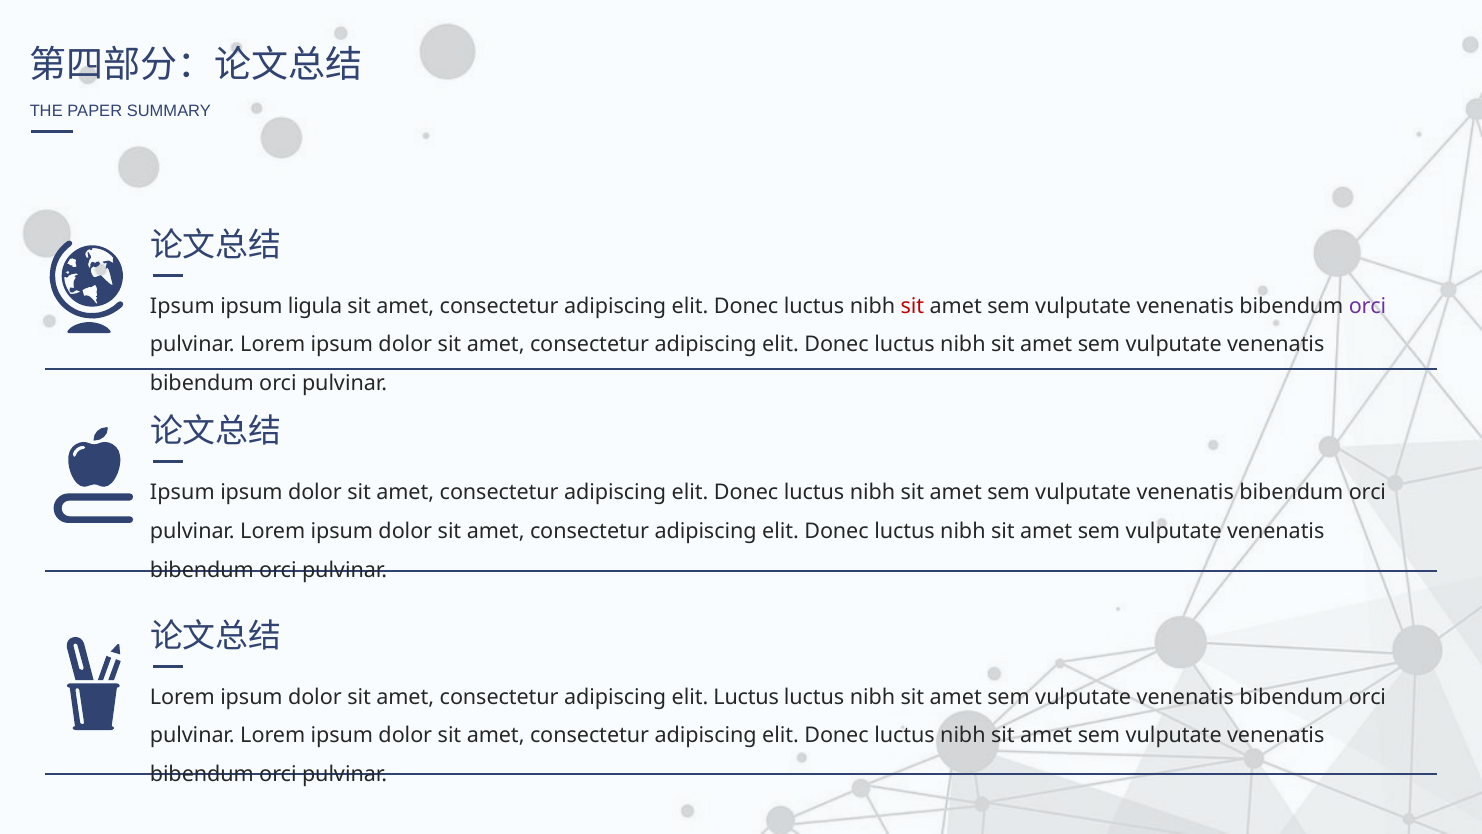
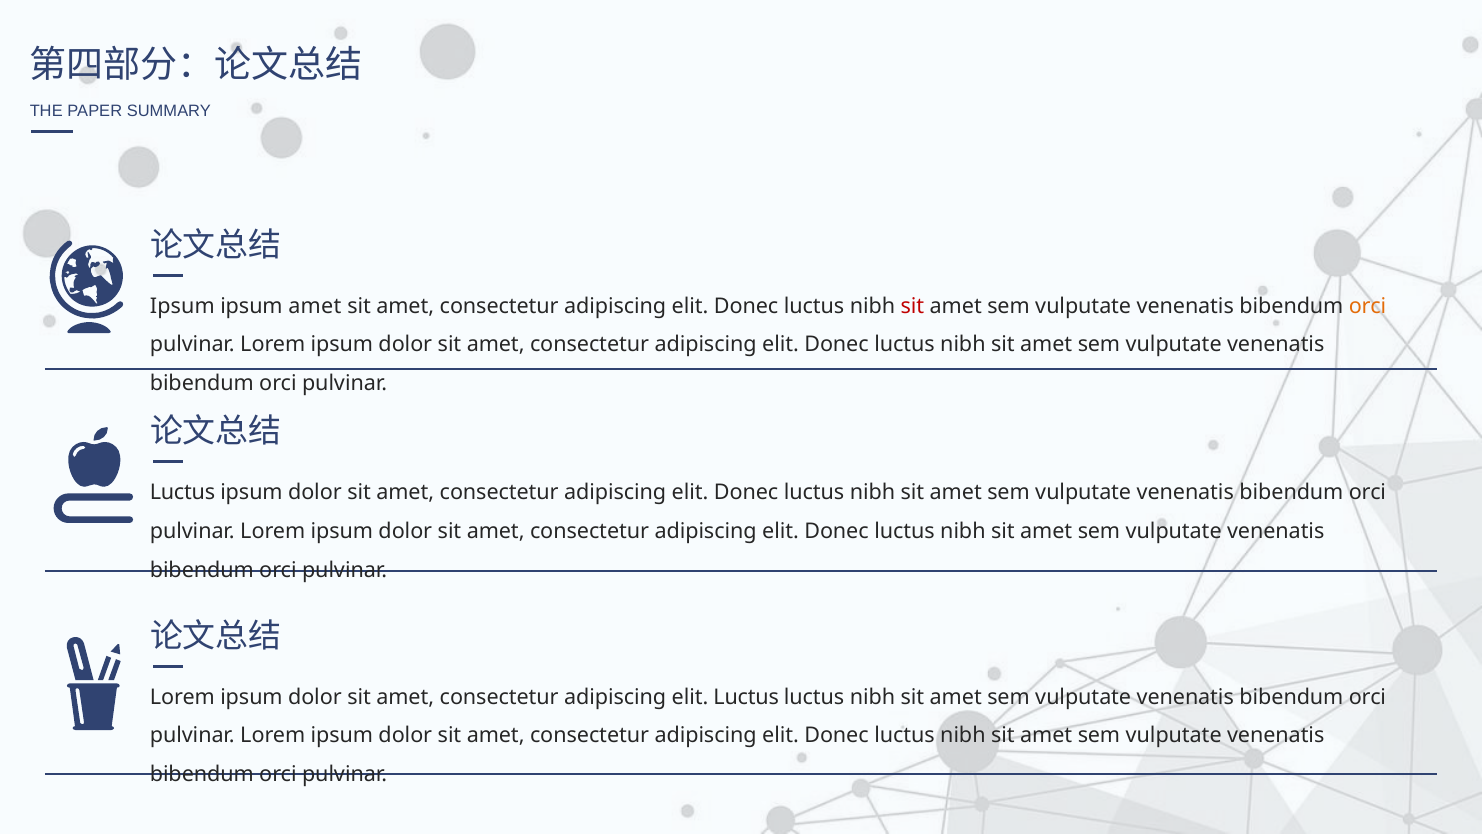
ipsum ligula: ligula -> amet (315, 306)
orci colour: purple -> orange (1368, 306)
Ipsum: Ipsum -> Luctus (182, 492)
